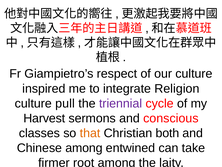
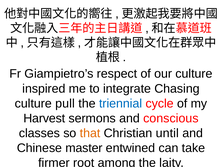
Religion: Religion -> Chasing (177, 88)
triennial colour: purple -> blue (121, 103)
both: both -> until (167, 133)
Chinese among: among -> master (84, 148)
